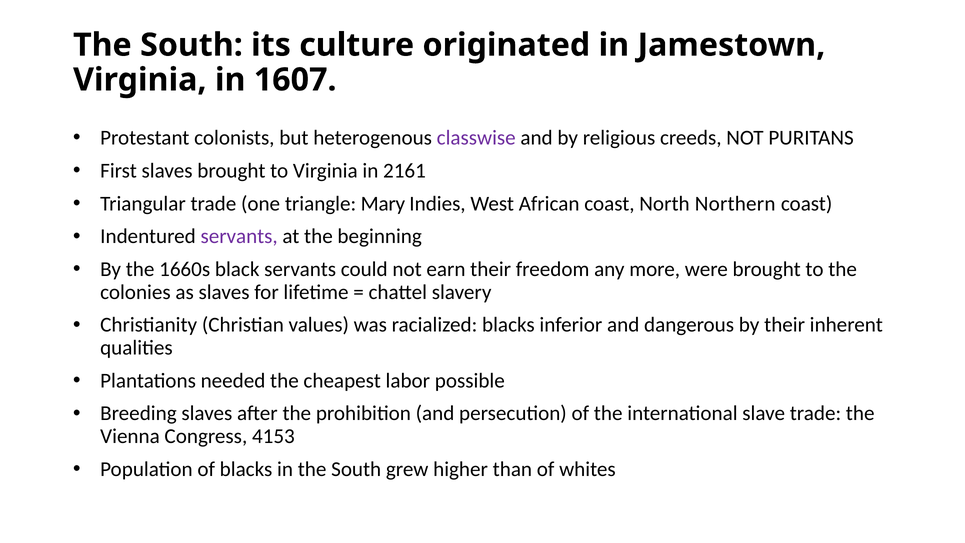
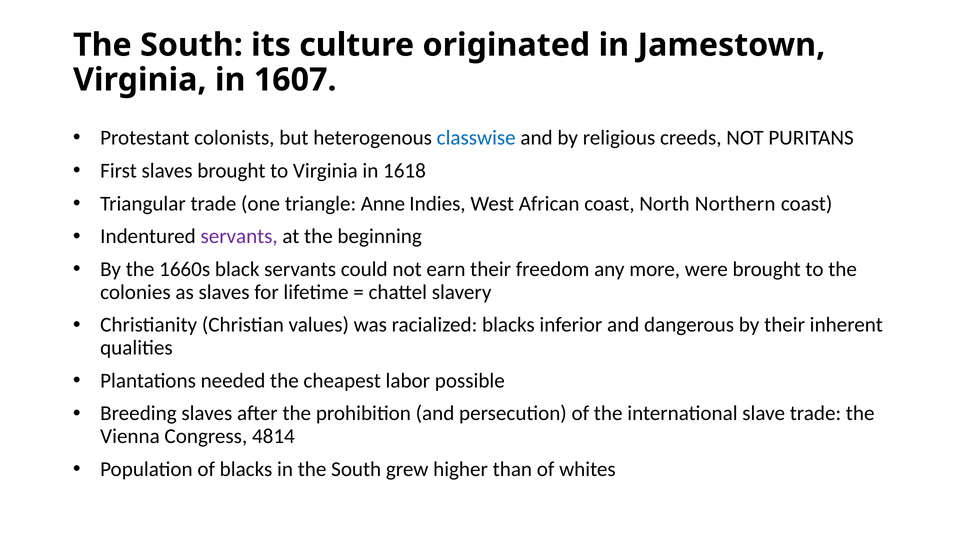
classwise colour: purple -> blue (476, 138)
2161: 2161 -> 1618 (404, 171)
Mary: Mary -> Anne (383, 203)
4153: 4153 -> 4814 (273, 436)
